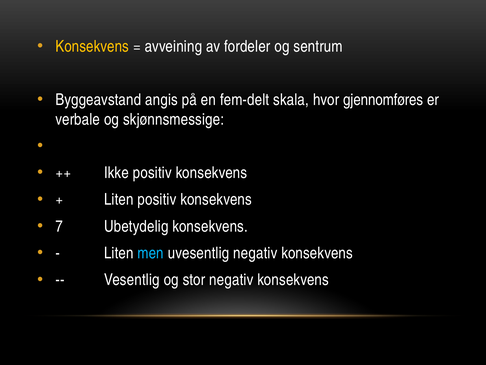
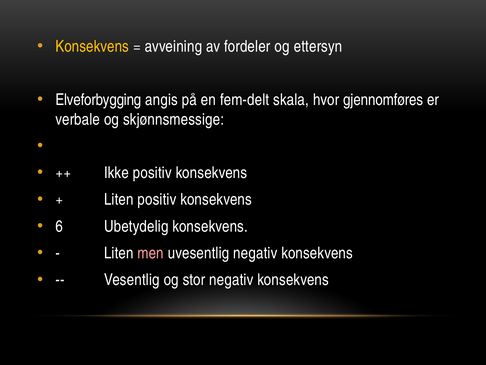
sentrum: sentrum -> ettersyn (318, 46)
Byggeavstand: Byggeavstand -> Elveforbygging (98, 100)
7: 7 -> 6 (59, 226)
men colour: light blue -> pink (151, 253)
